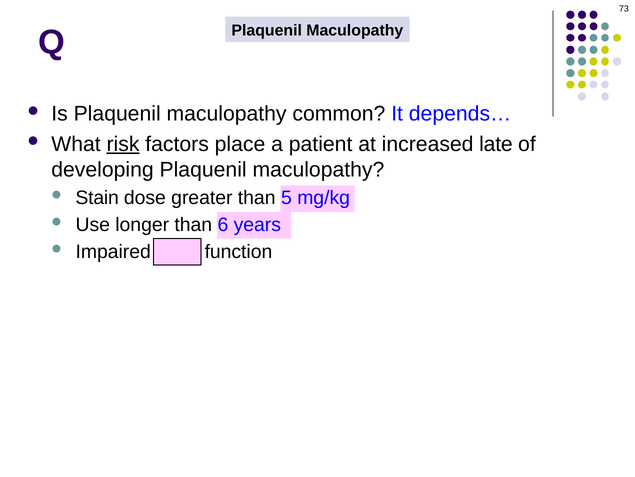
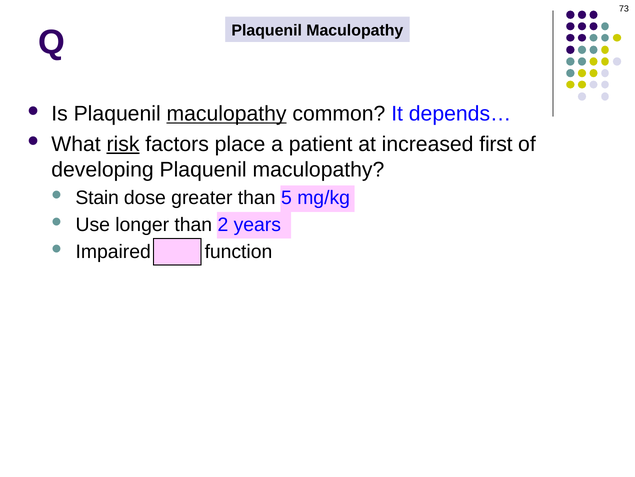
maculopathy underline: none -> present (227, 114)
late: late -> first (496, 144)
6: 6 -> 2 (223, 224)
